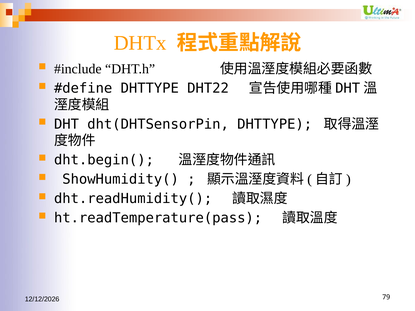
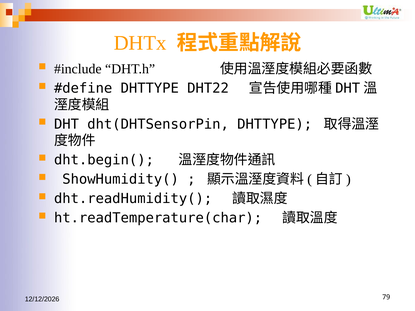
ht.readTemperature(pass: ht.readTemperature(pass -> ht.readTemperature(char (158, 218)
